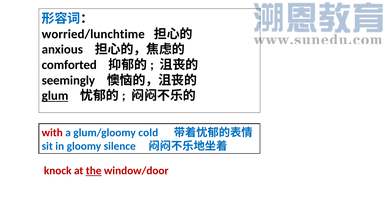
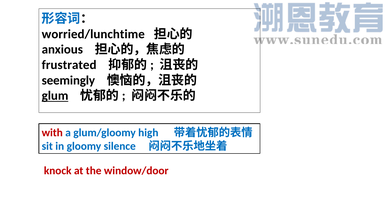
comforted: comforted -> frustrated (69, 65)
cold: cold -> high (148, 133)
the underline: present -> none (94, 171)
